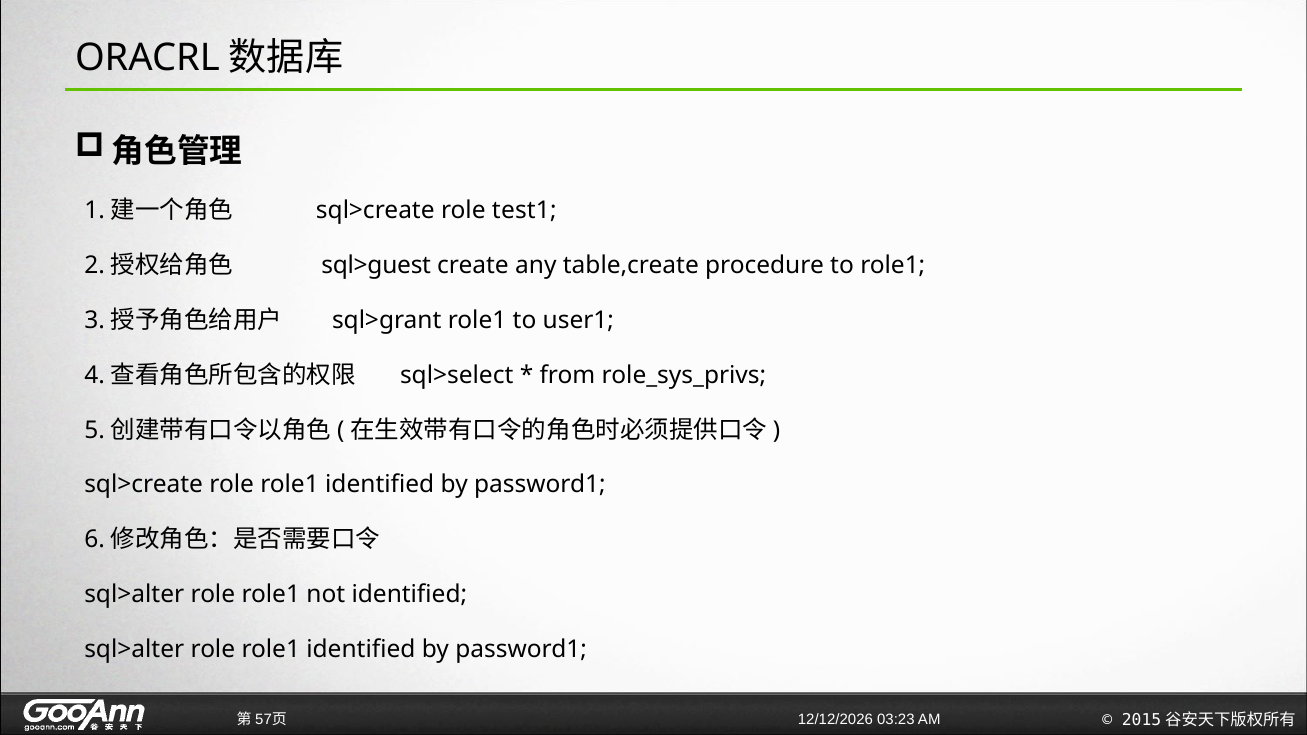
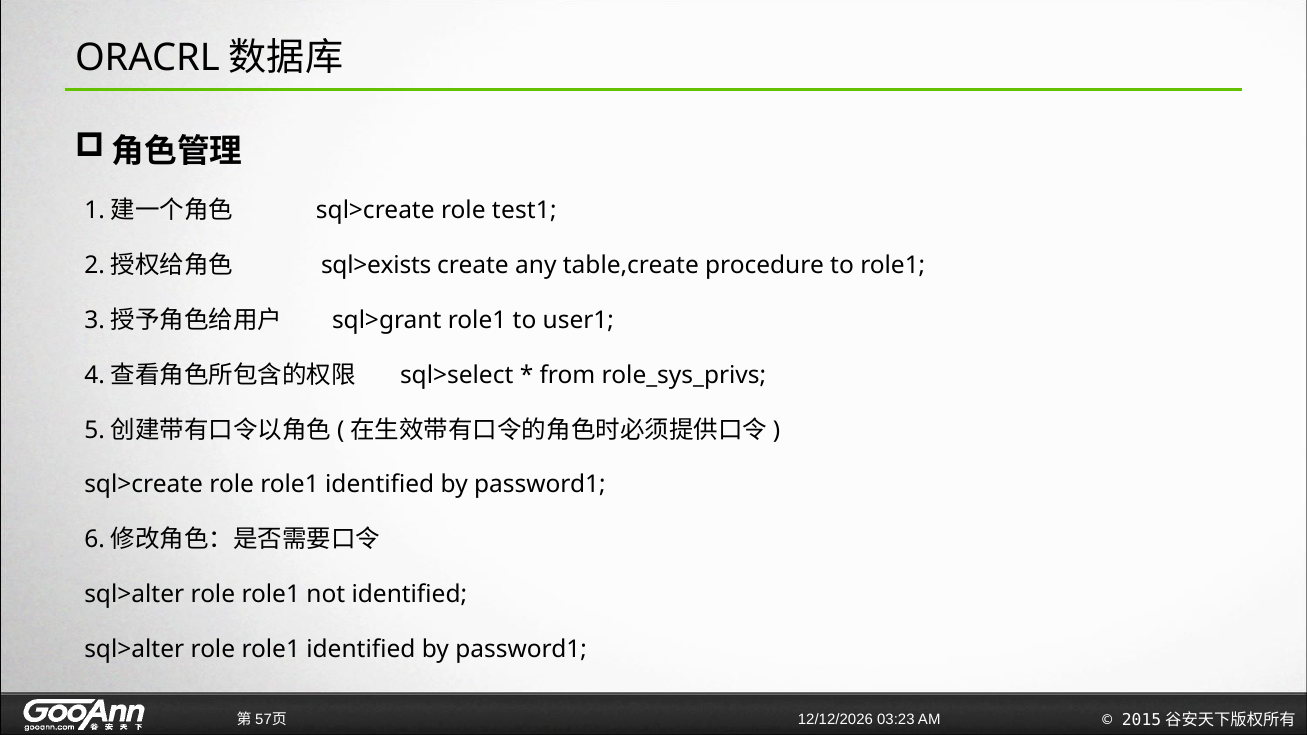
sql>guest: sql>guest -> sql>exists (376, 265)
